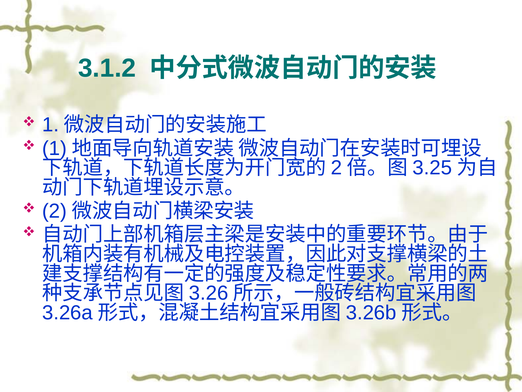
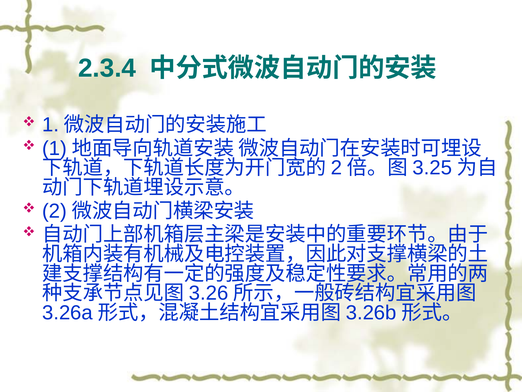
3.1.2: 3.1.2 -> 2.3.4 (107, 68)
